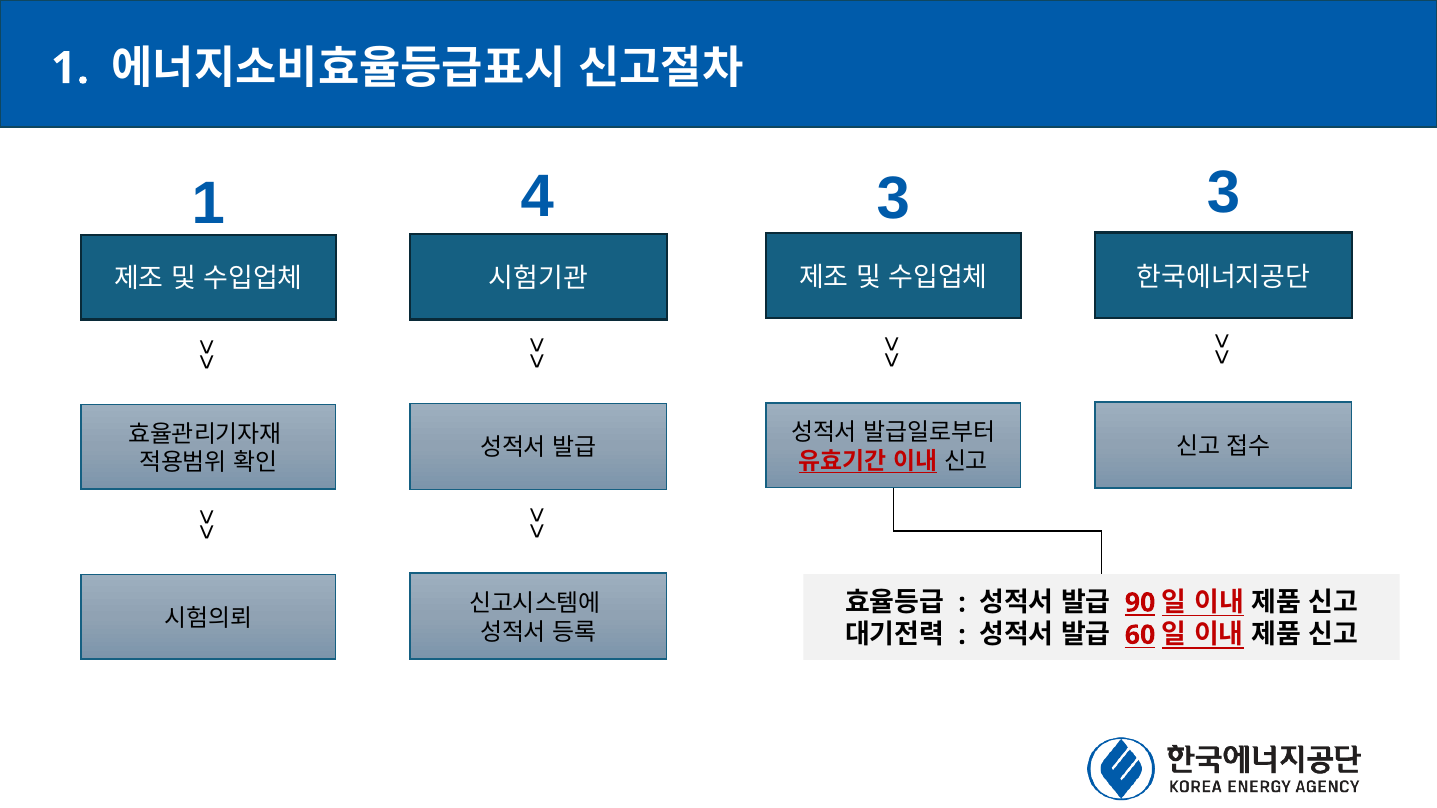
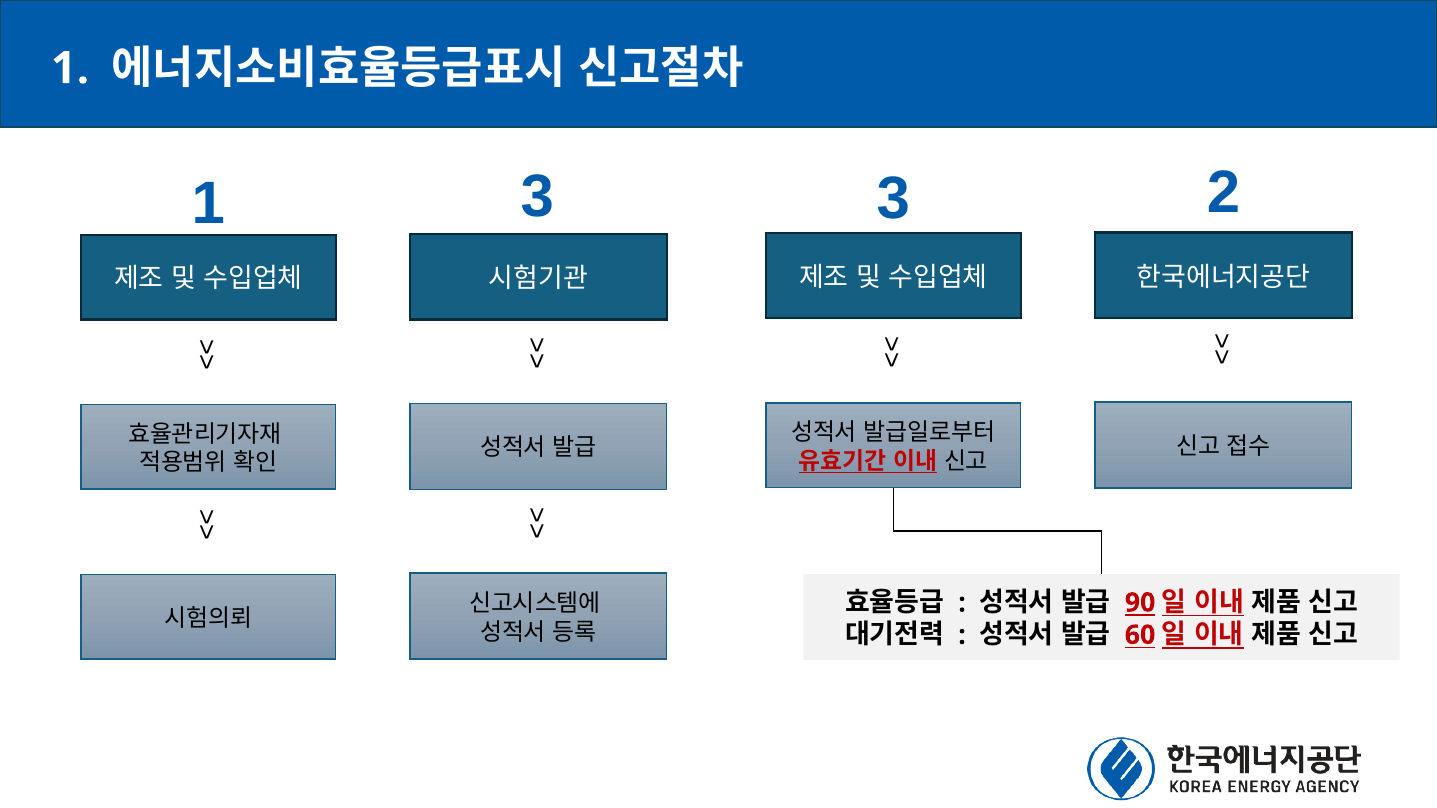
1 4: 4 -> 3 (537, 197)
3 3: 3 -> 2 (1223, 193)
